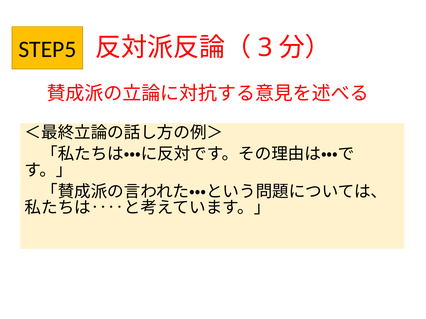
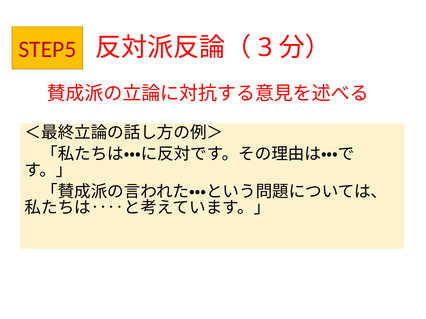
STEP5 colour: black -> red (47, 50)
